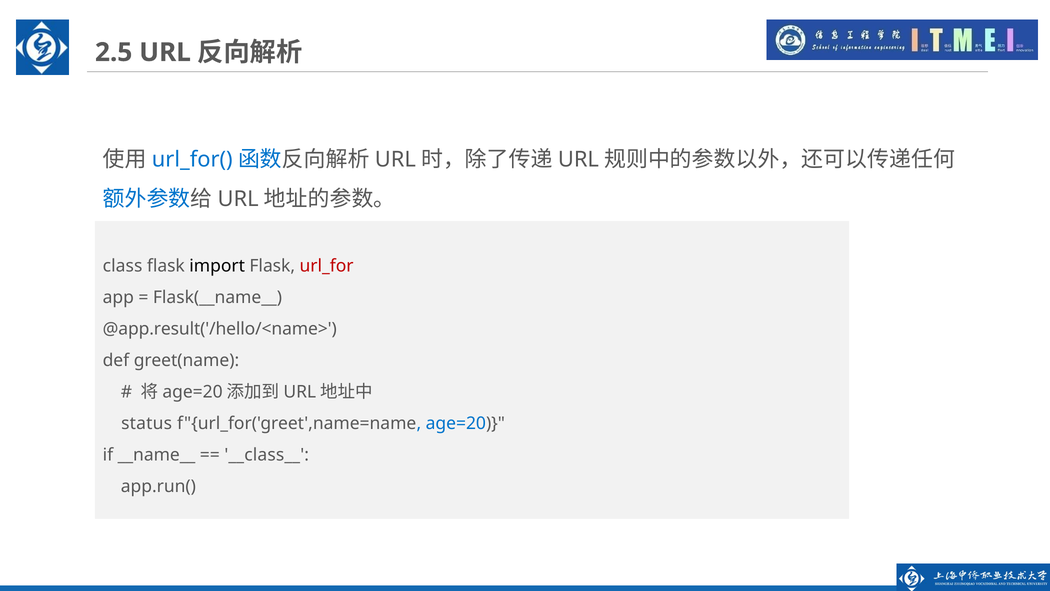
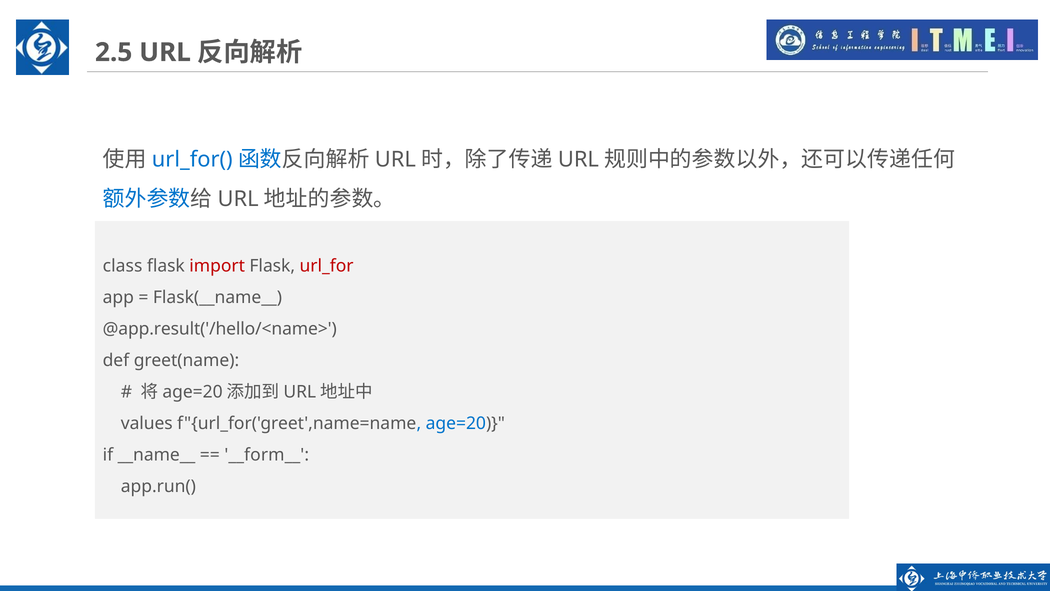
import colour: black -> red (217, 266)
status: status -> values (147, 424)
__class__: __class__ -> __form__ (267, 455)
